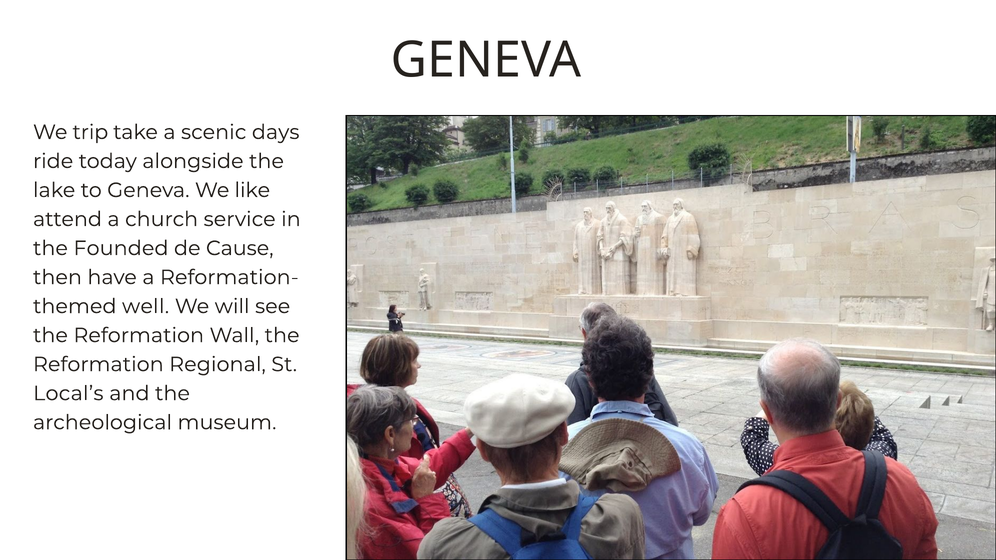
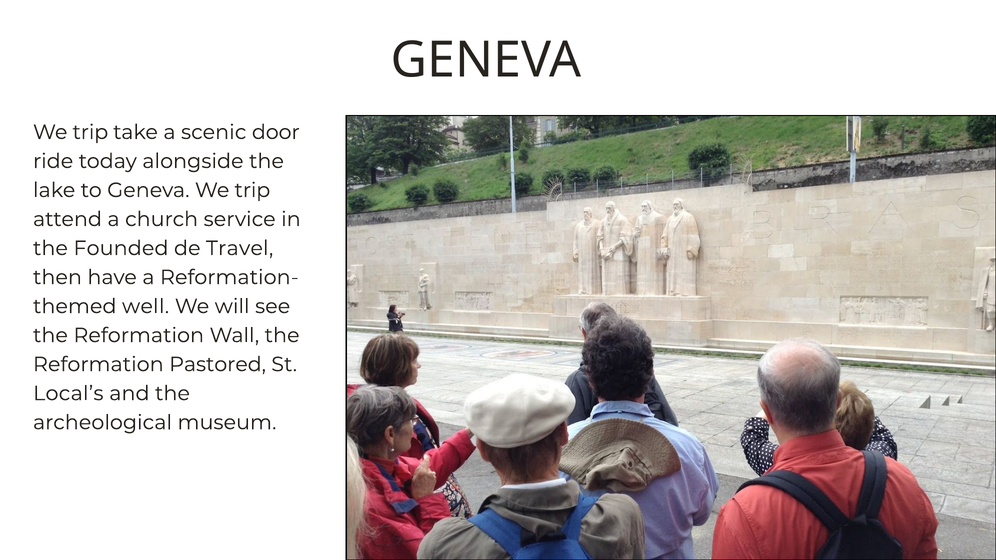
days: days -> door (276, 132)
to Geneva We like: like -> trip (252, 190)
Cause: Cause -> Travel (240, 248)
Regional: Regional -> Pastored (218, 365)
